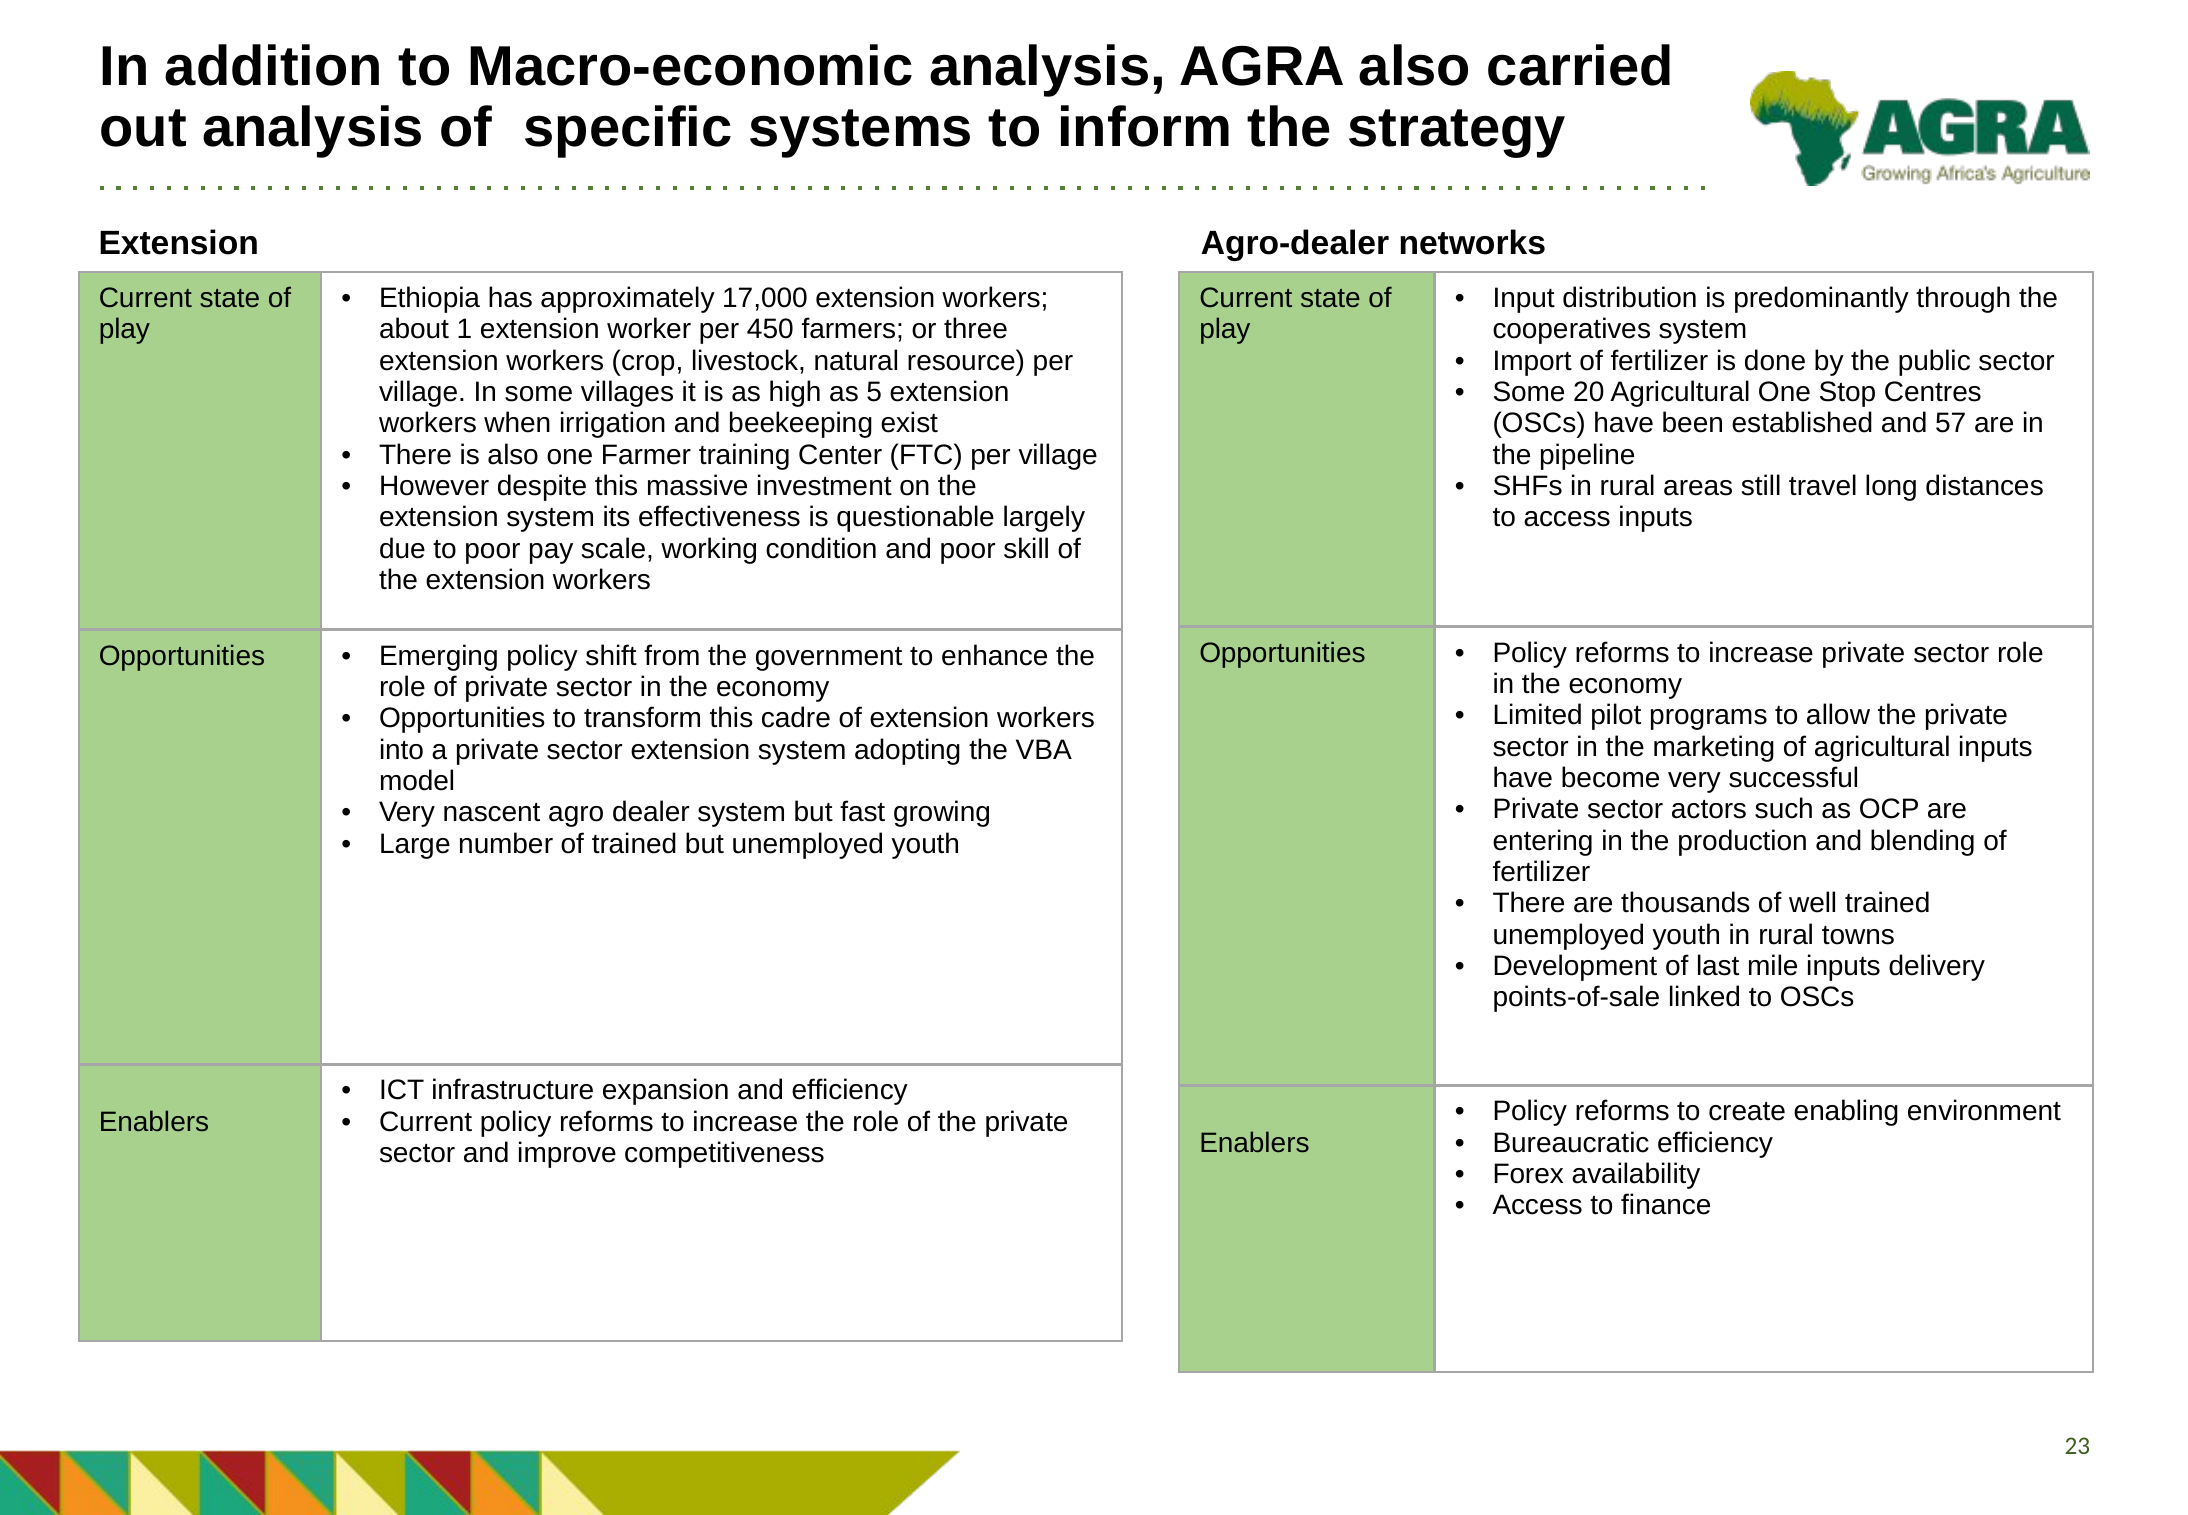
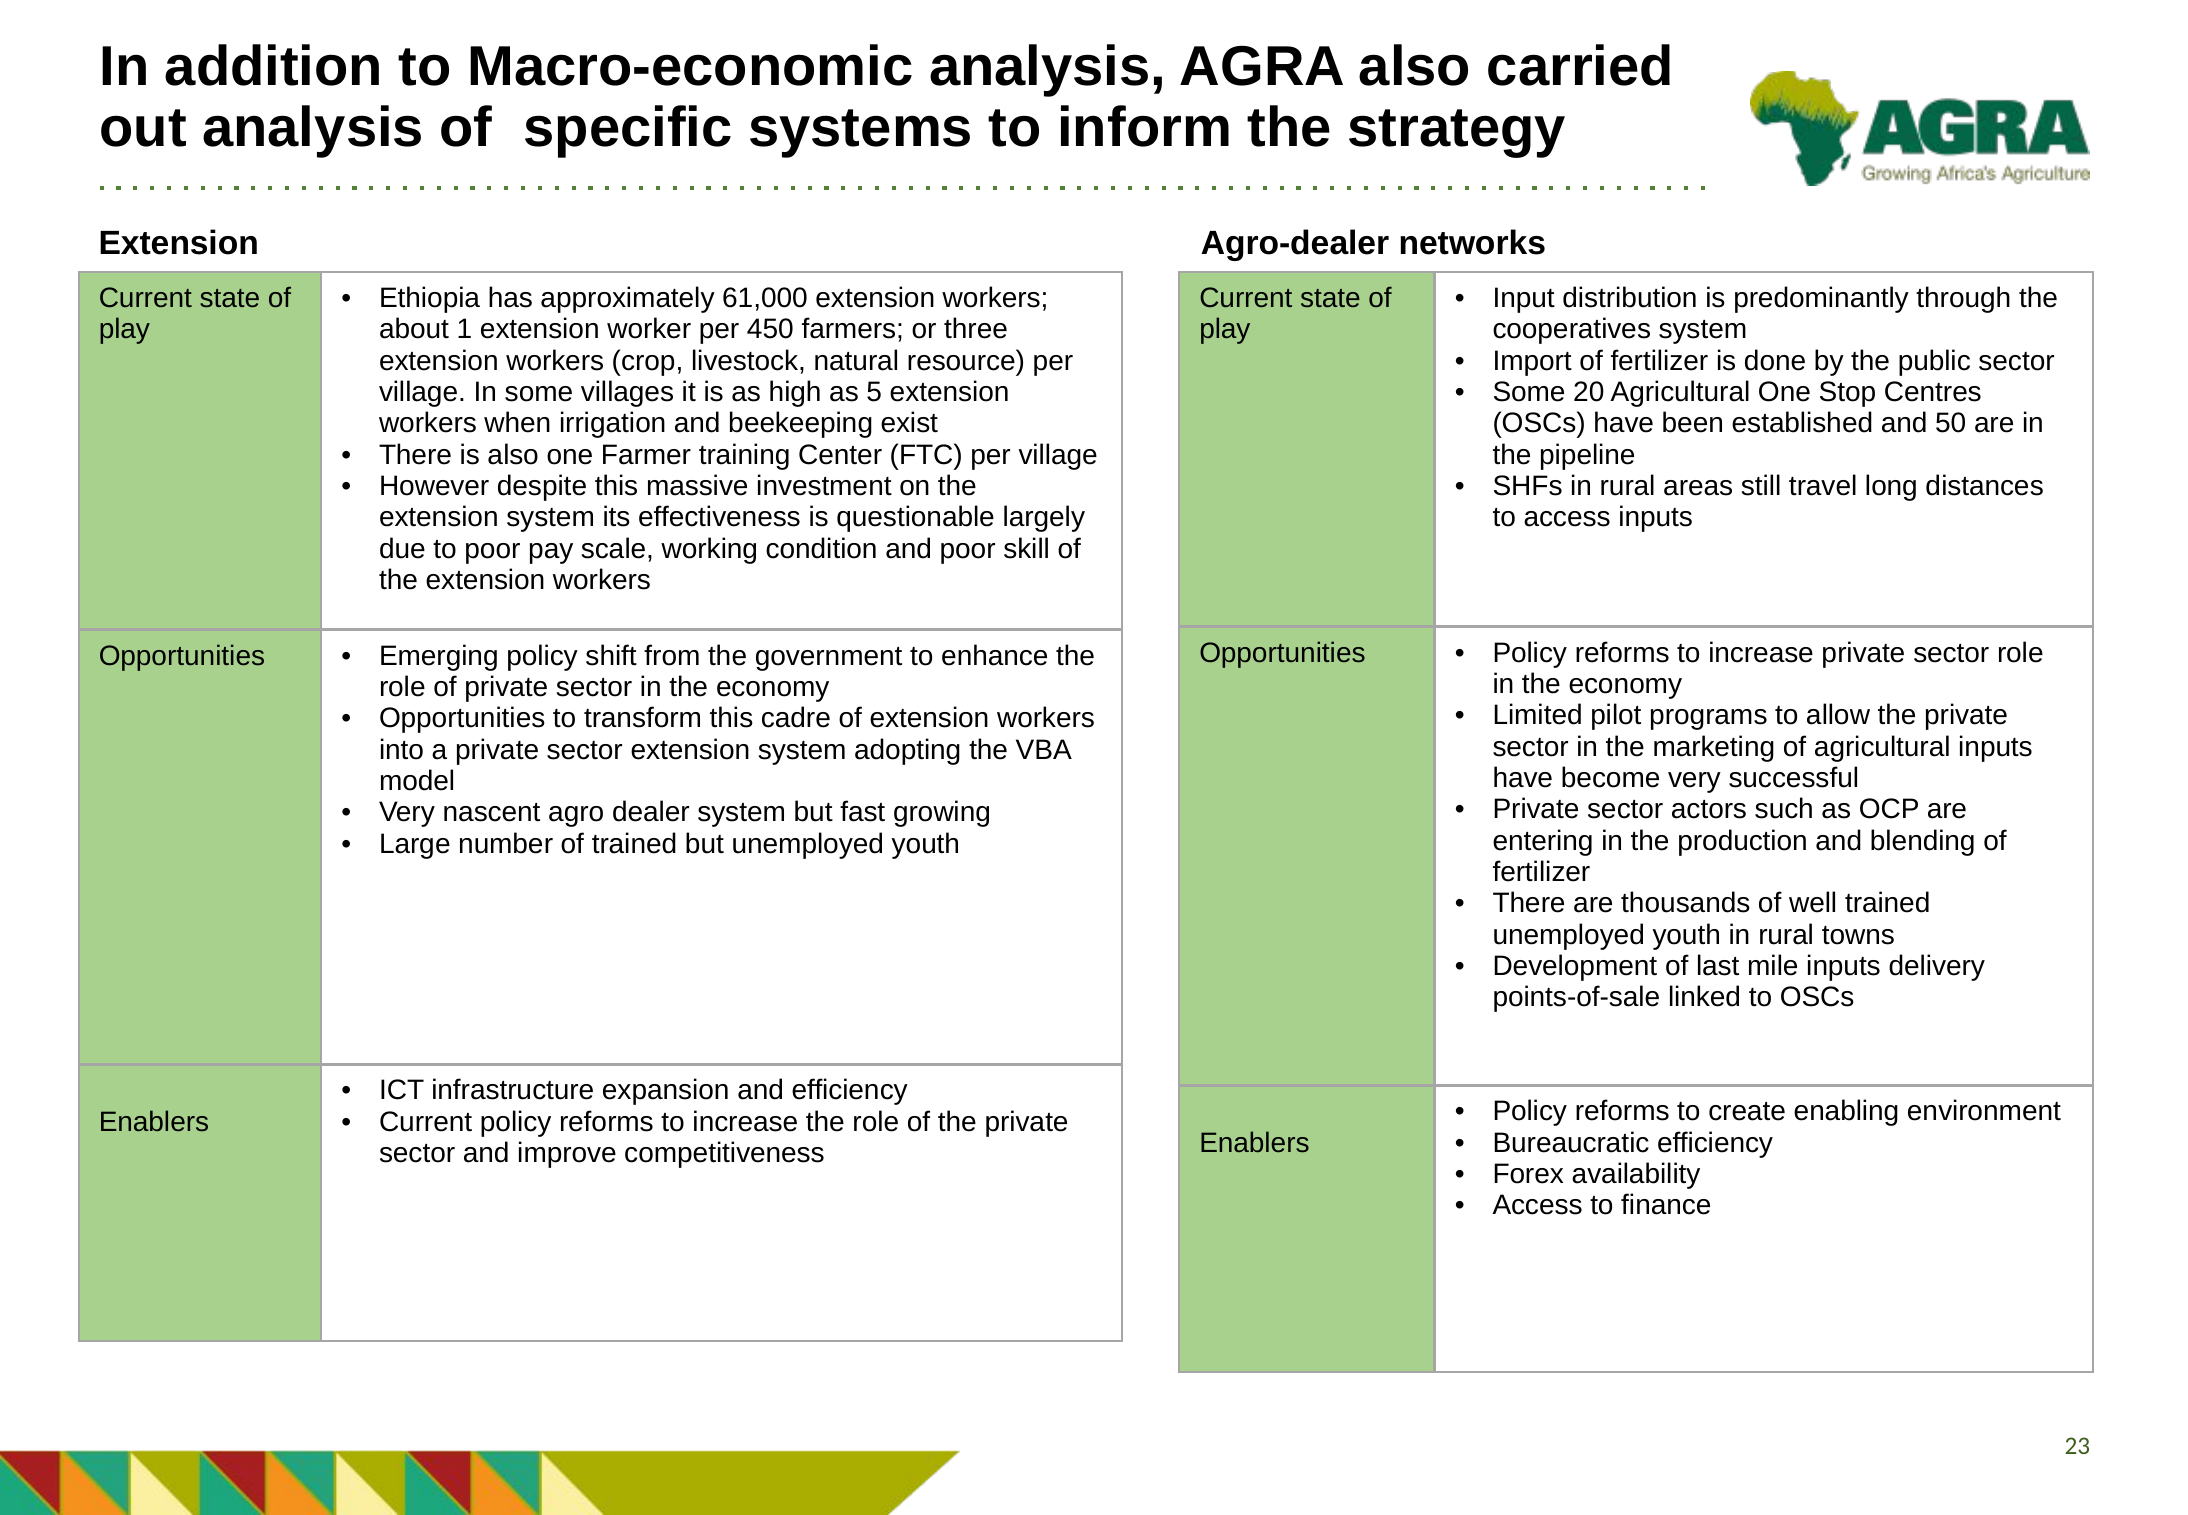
17,000: 17,000 -> 61,000 (765, 298)
57: 57 -> 50 (1951, 424)
